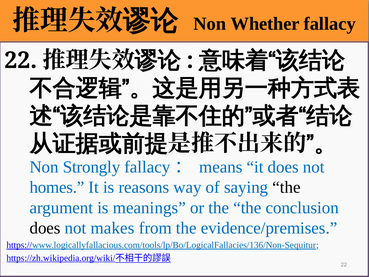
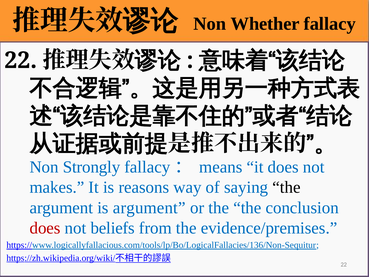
homes: homes -> makes (57, 187)
is meanings: meanings -> argument (149, 208)
does colour: black -> red (45, 228)
makes: makes -> beliefs (113, 228)
